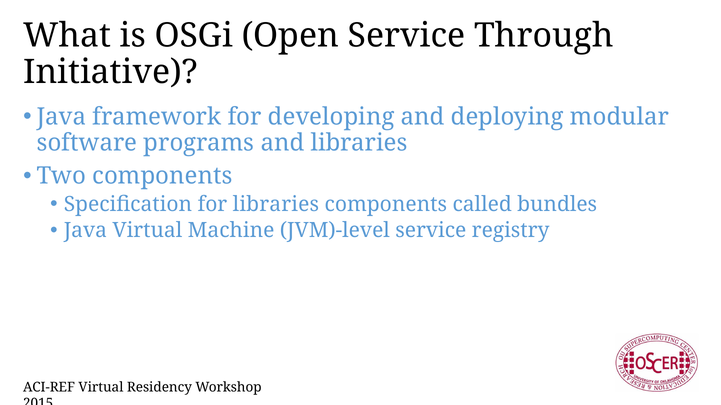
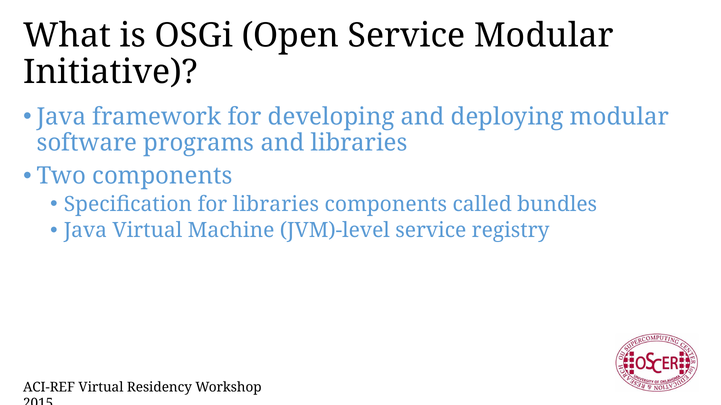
Service Through: Through -> Modular (544, 36)
